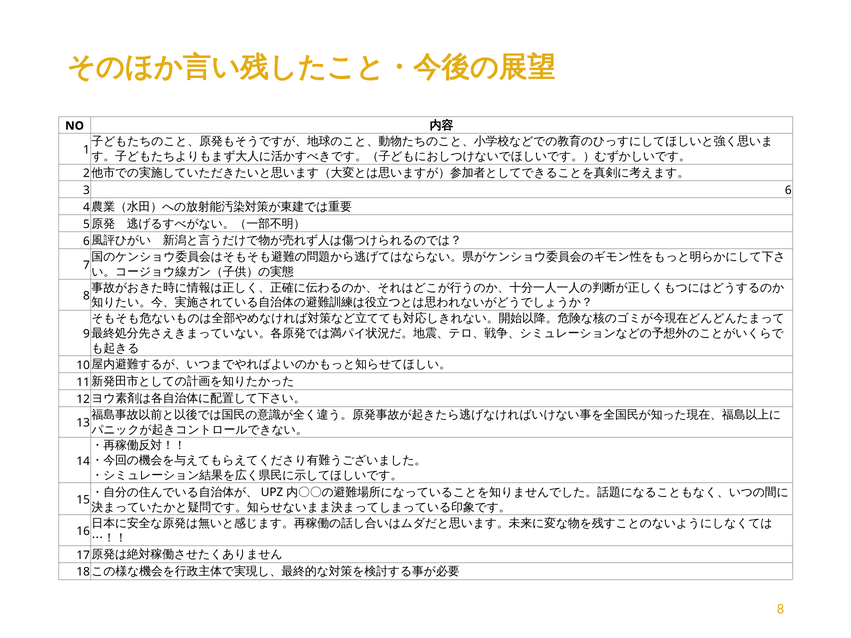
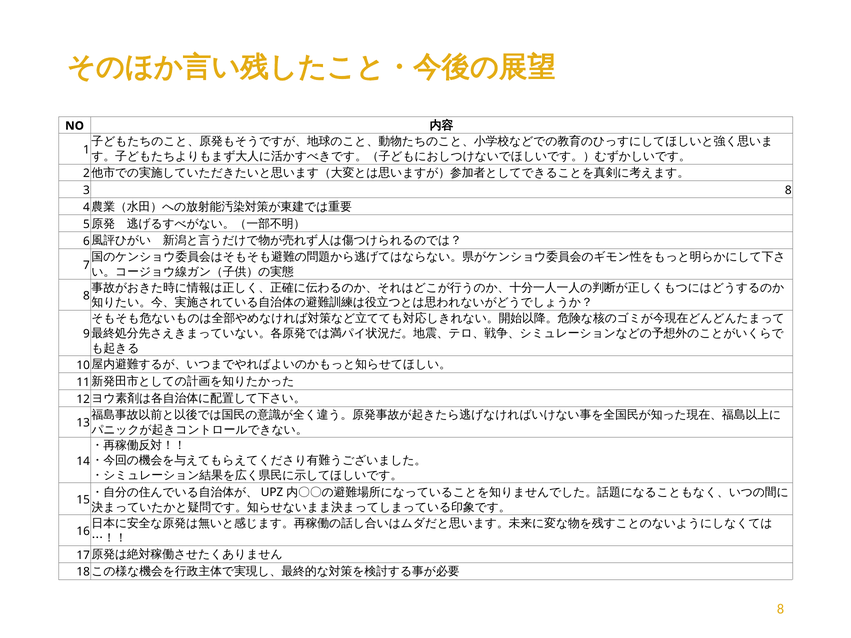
3 6: 6 -> 8 (788, 191)
